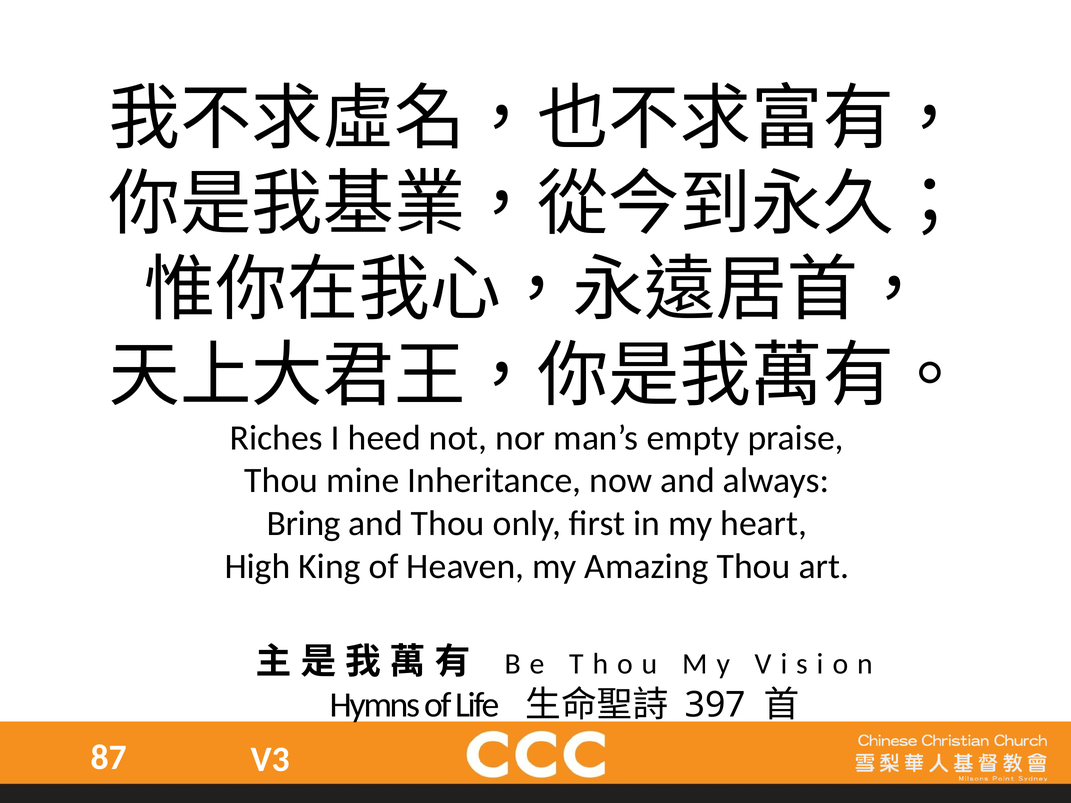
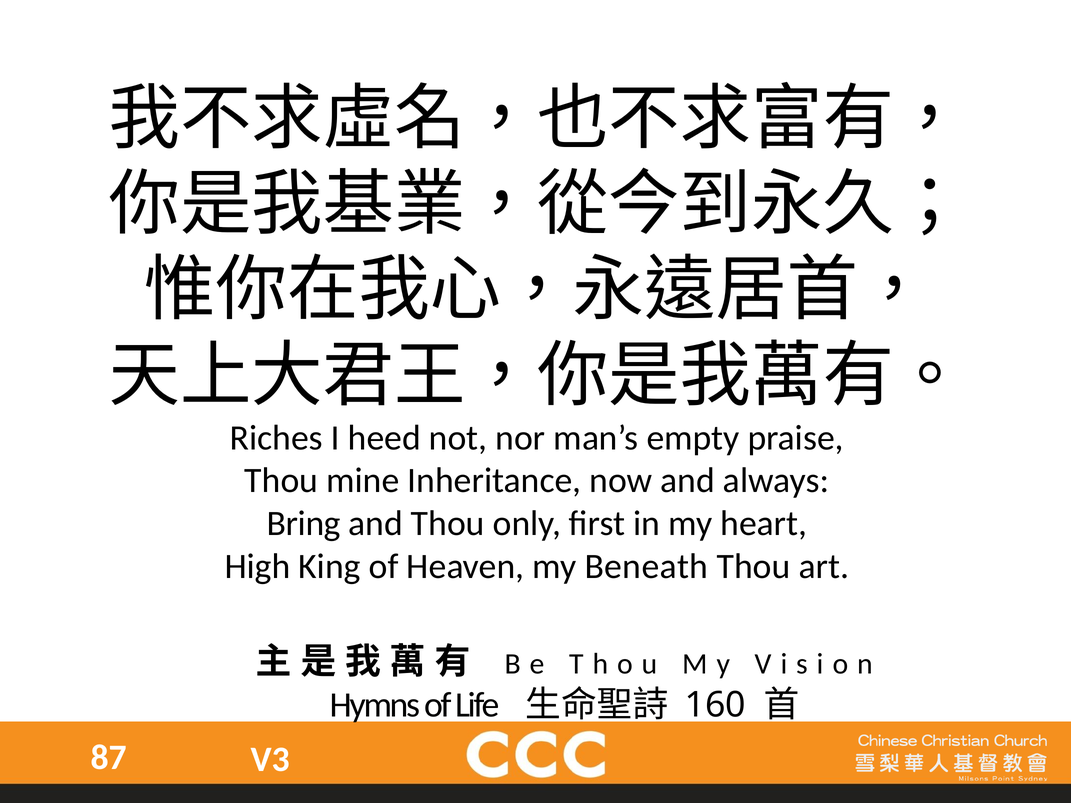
Amazing: Amazing -> Beneath (646, 567)
397: 397 -> 160 (715, 705)
